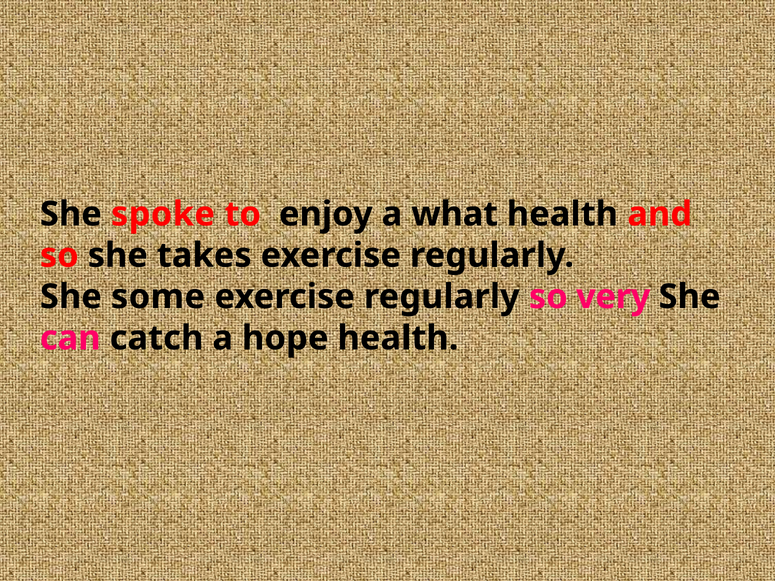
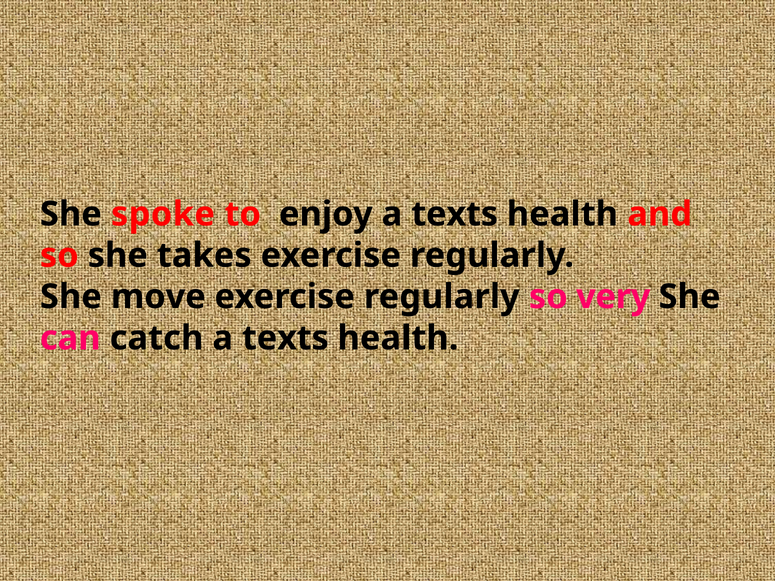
enjoy a what: what -> texts (455, 214)
some: some -> move (158, 297)
hope: hope -> texts (285, 338)
